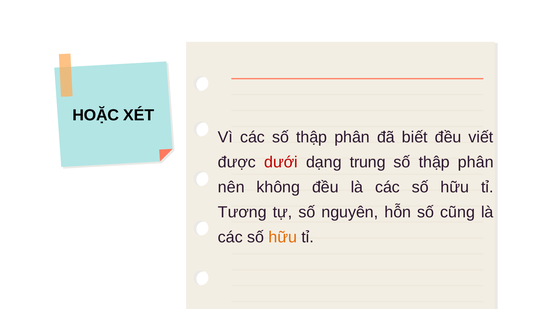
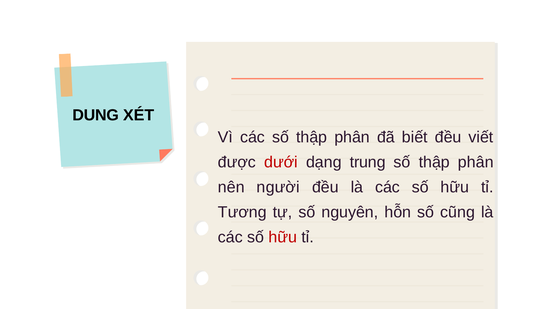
HOẶC: HOẶC -> DUNG (96, 115)
không: không -> người (278, 187)
hữu colour: orange -> red (283, 237)
